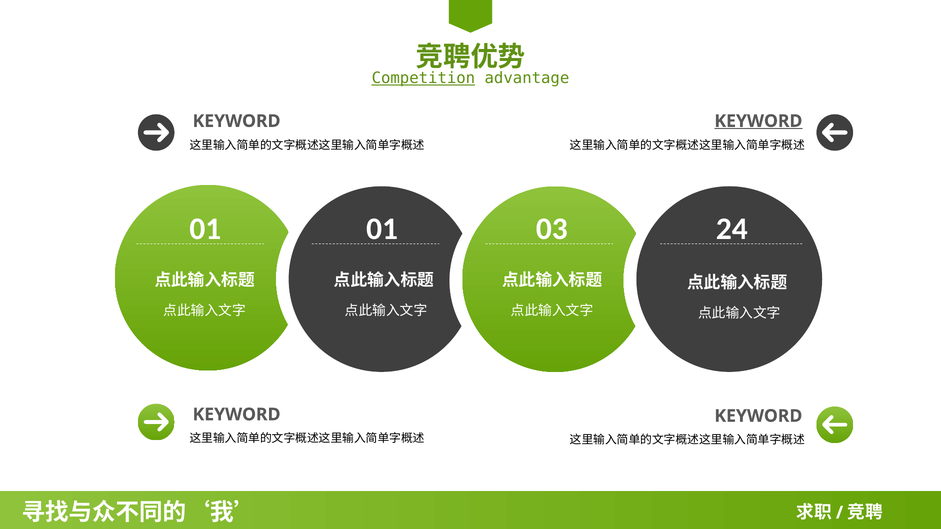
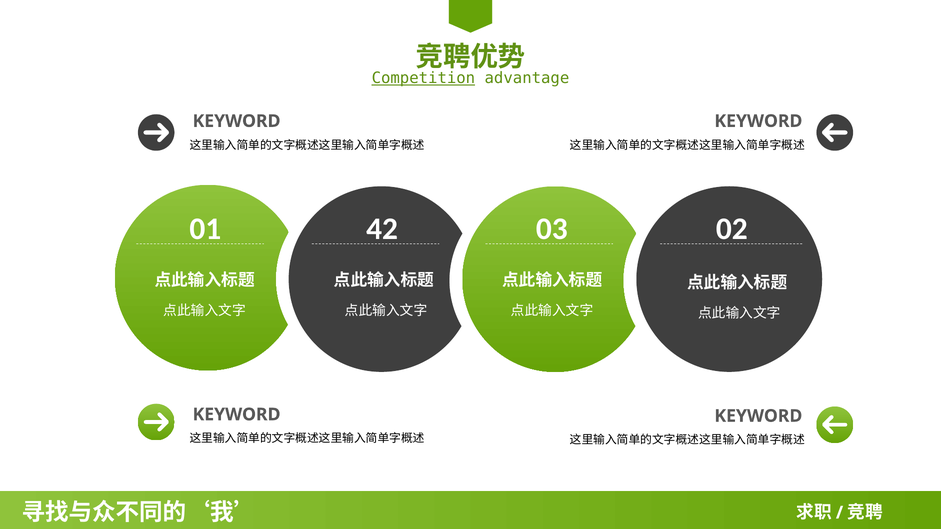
KEYWORD underline: present -> none (758, 121)
01 01: 01 -> 42 (382, 229)
24: 24 -> 02 (732, 229)
